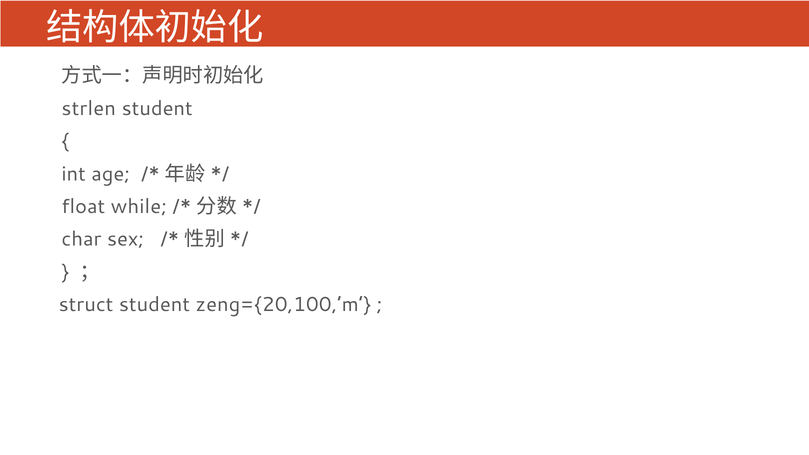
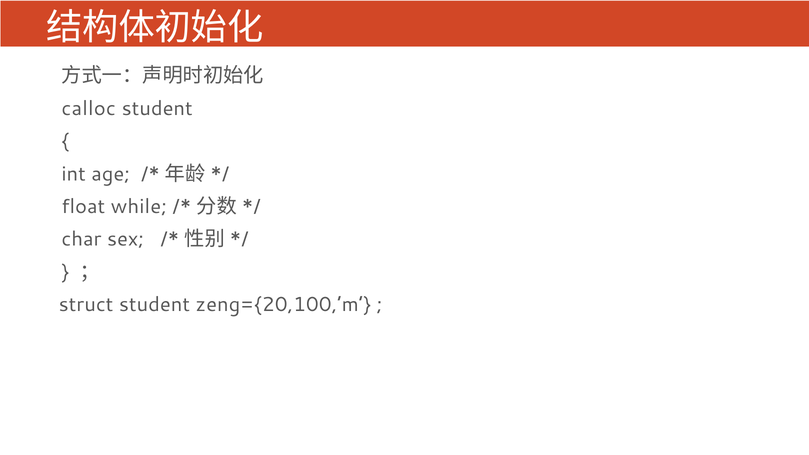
strlen: strlen -> calloc (89, 109)
